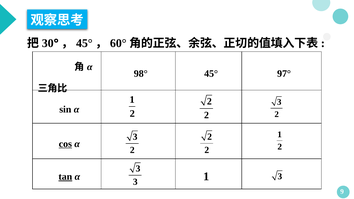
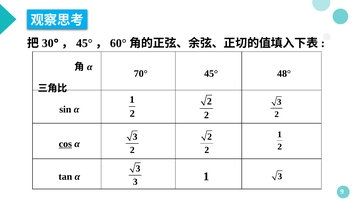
98°: 98° -> 70° (141, 74)
97°: 97° -> 48° (284, 74)
tan underline: present -> none (65, 177)
